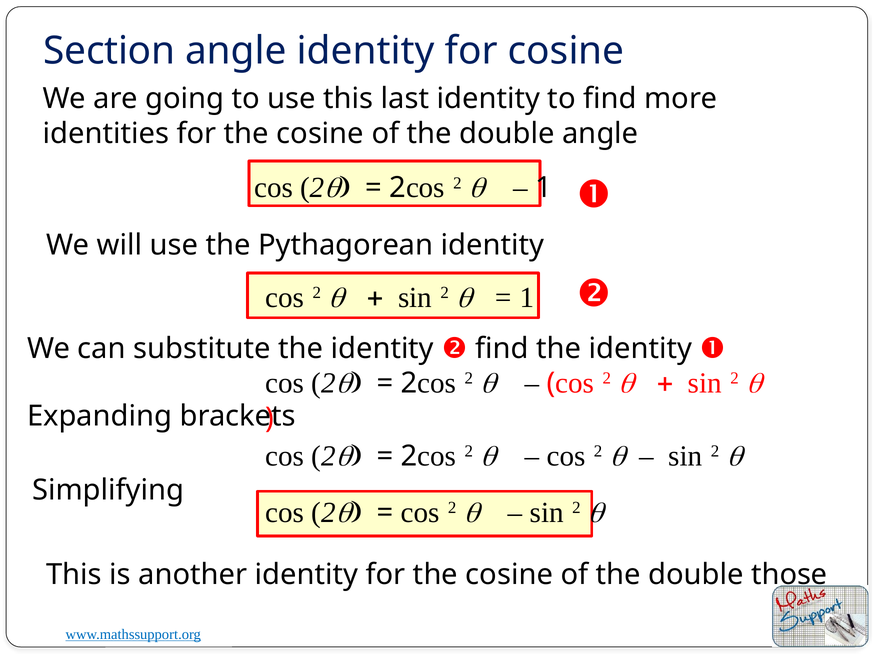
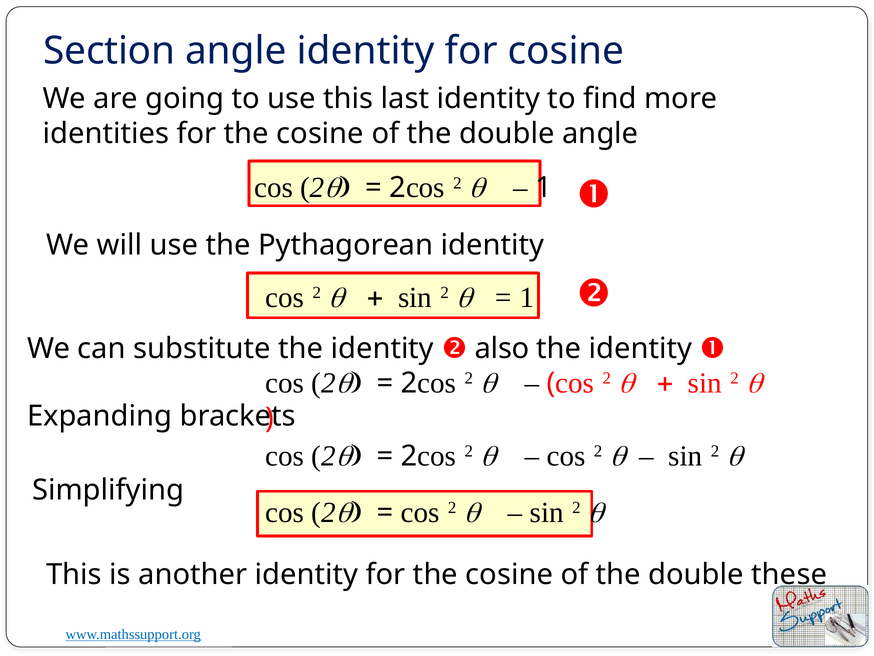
find: find -> also (502, 349)
those: those -> these (789, 574)
